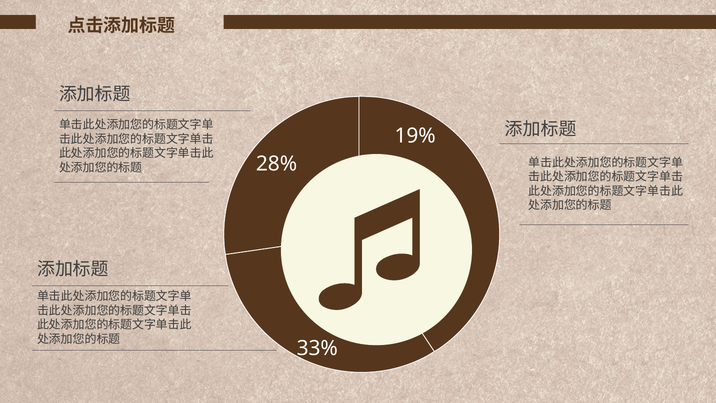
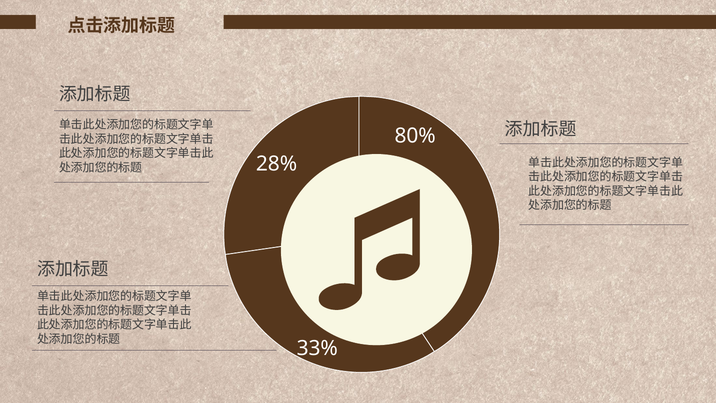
19%: 19% -> 80% (415, 136)
